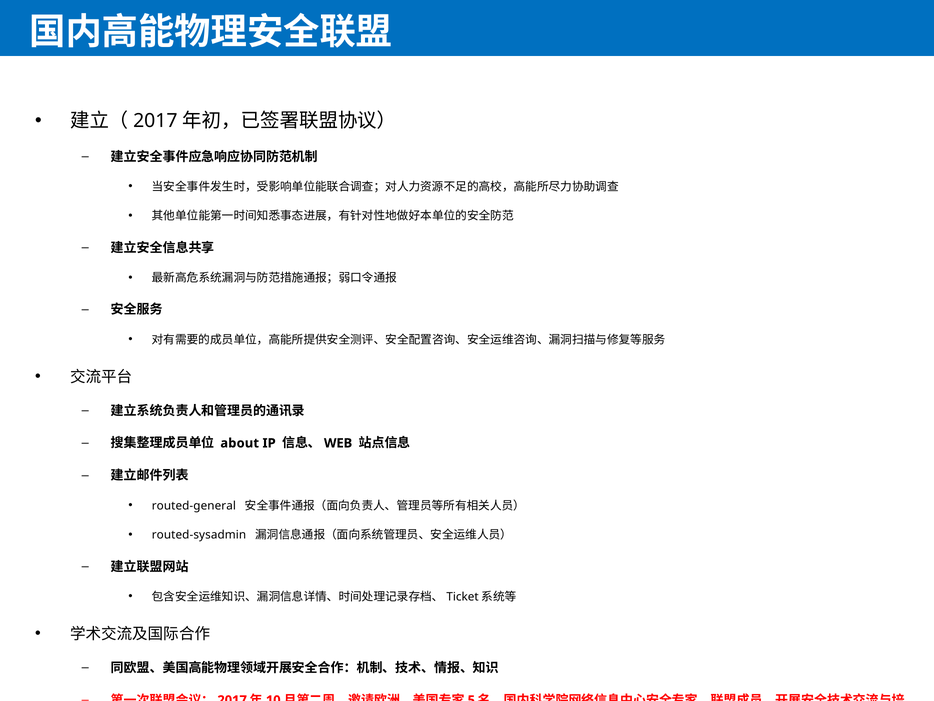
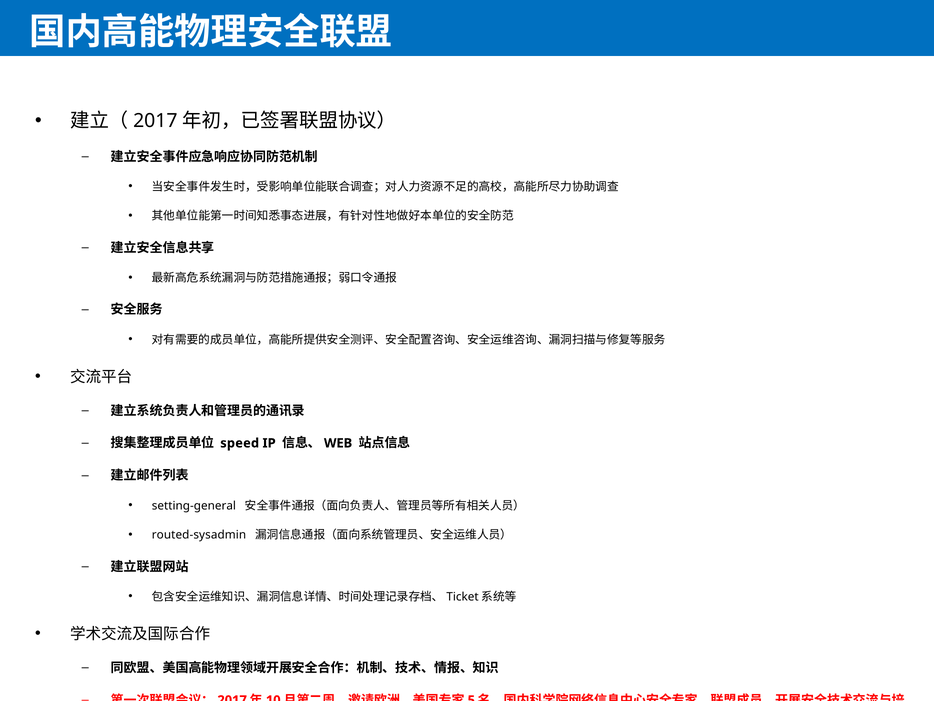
about: about -> speed (240, 443)
routed-general: routed-general -> setting-general (194, 505)
